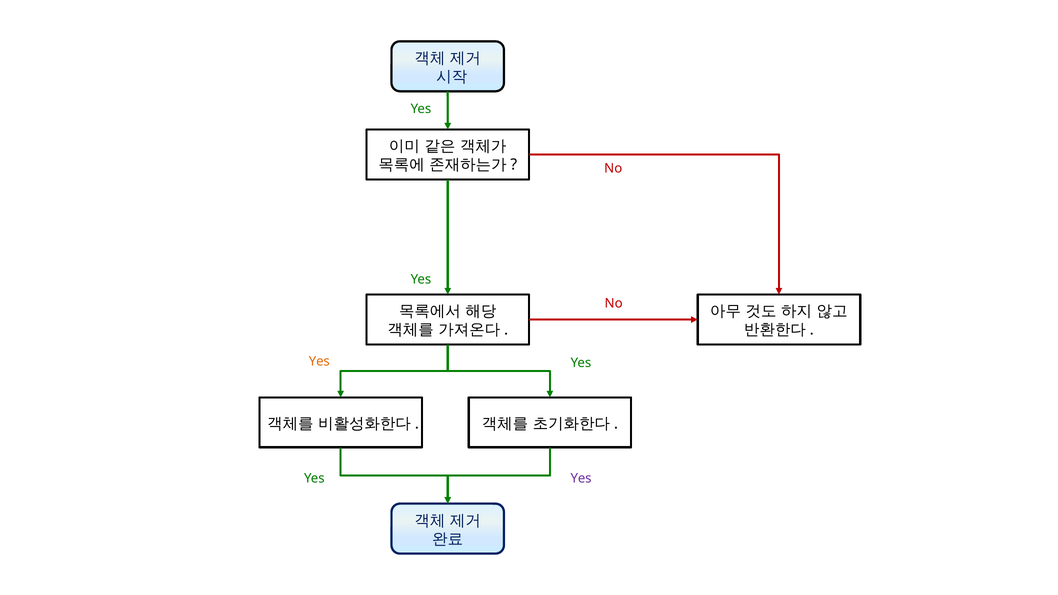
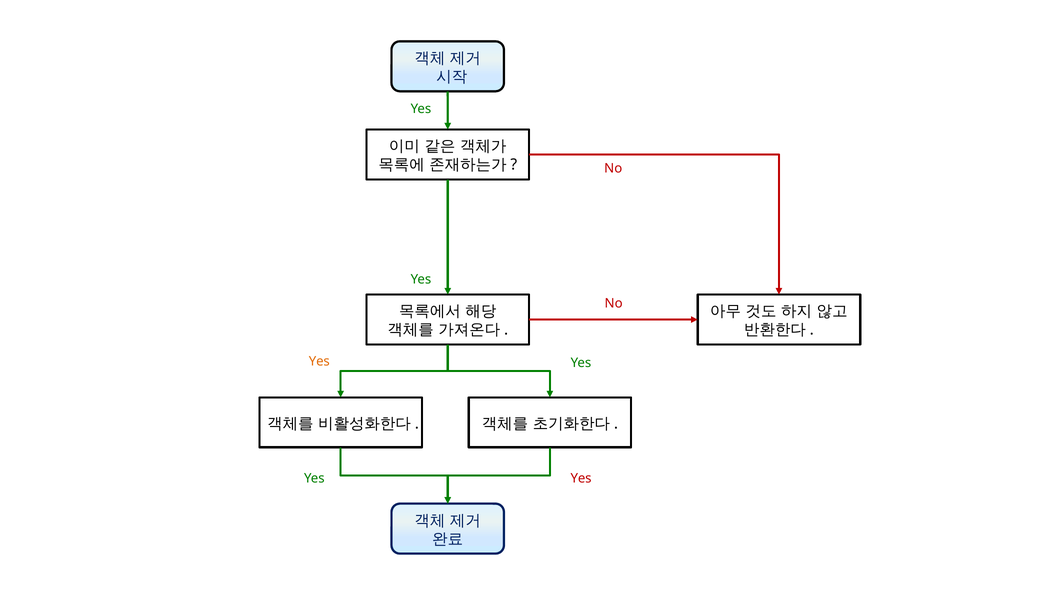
Yes colour: purple -> red (581, 479)
